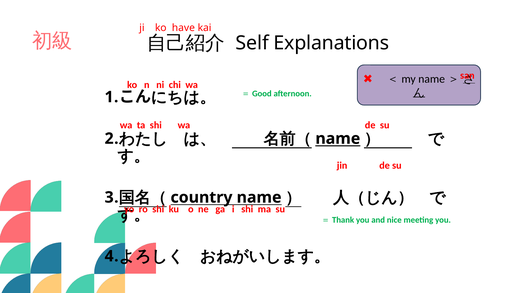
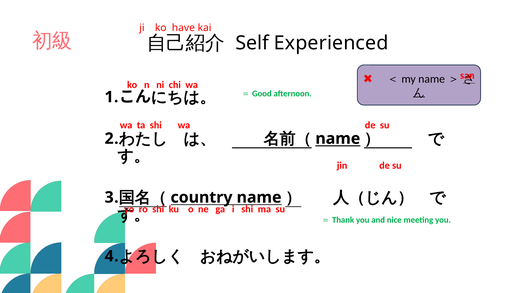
Explanations: Explanations -> Experienced (331, 43)
